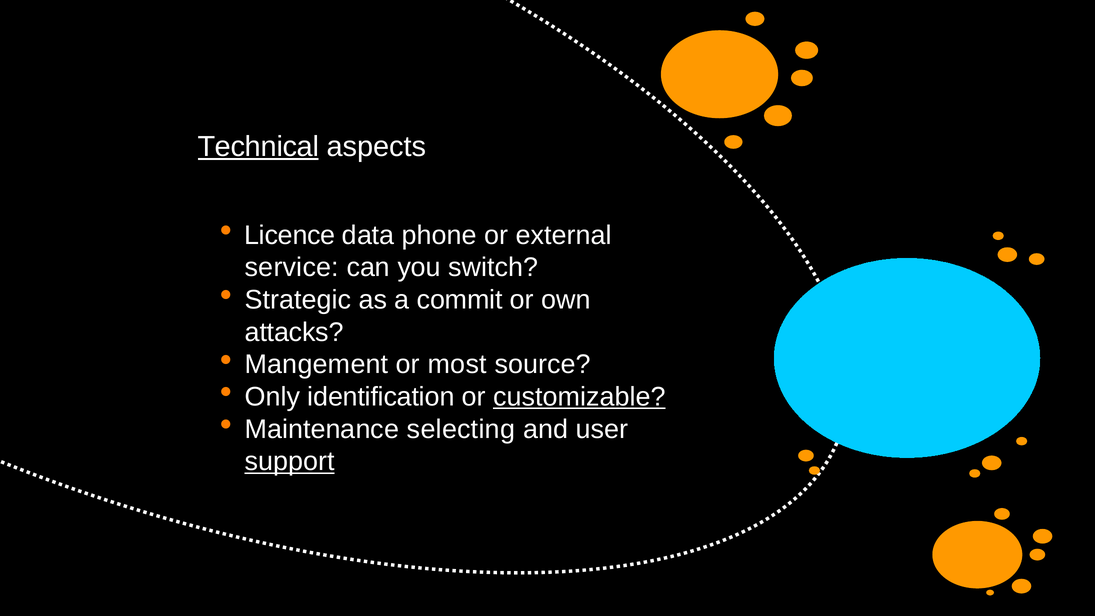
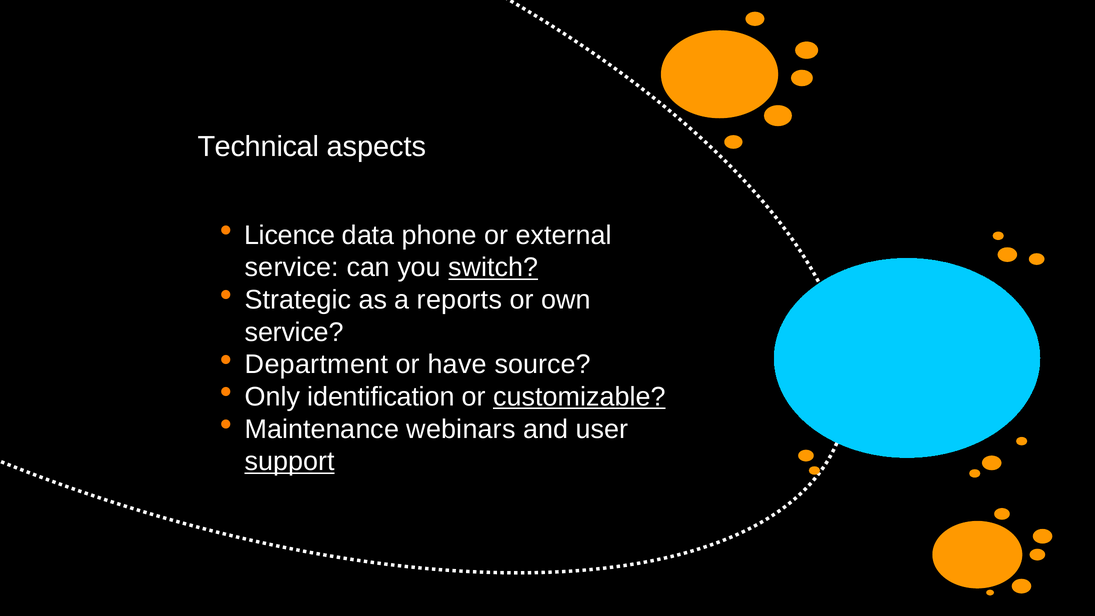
Technical underline: present -> none (258, 147)
switch underline: none -> present (493, 267)
commit: commit -> reports (460, 300)
attacks: attacks -> service (294, 332)
Mangement: Mangement -> Department (316, 364)
most: most -> have (457, 364)
selecting: selecting -> webinars (461, 429)
